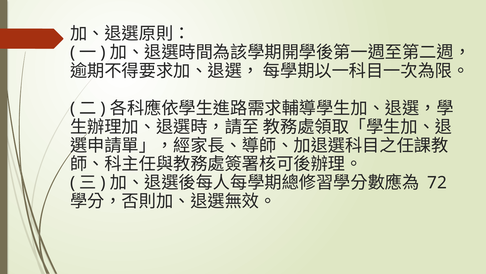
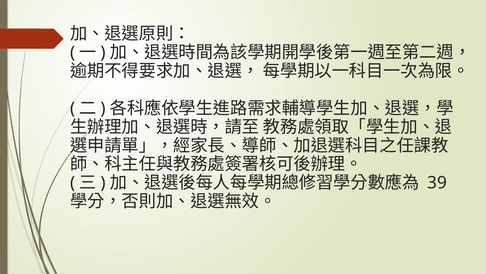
72: 72 -> 39 (437, 182)
